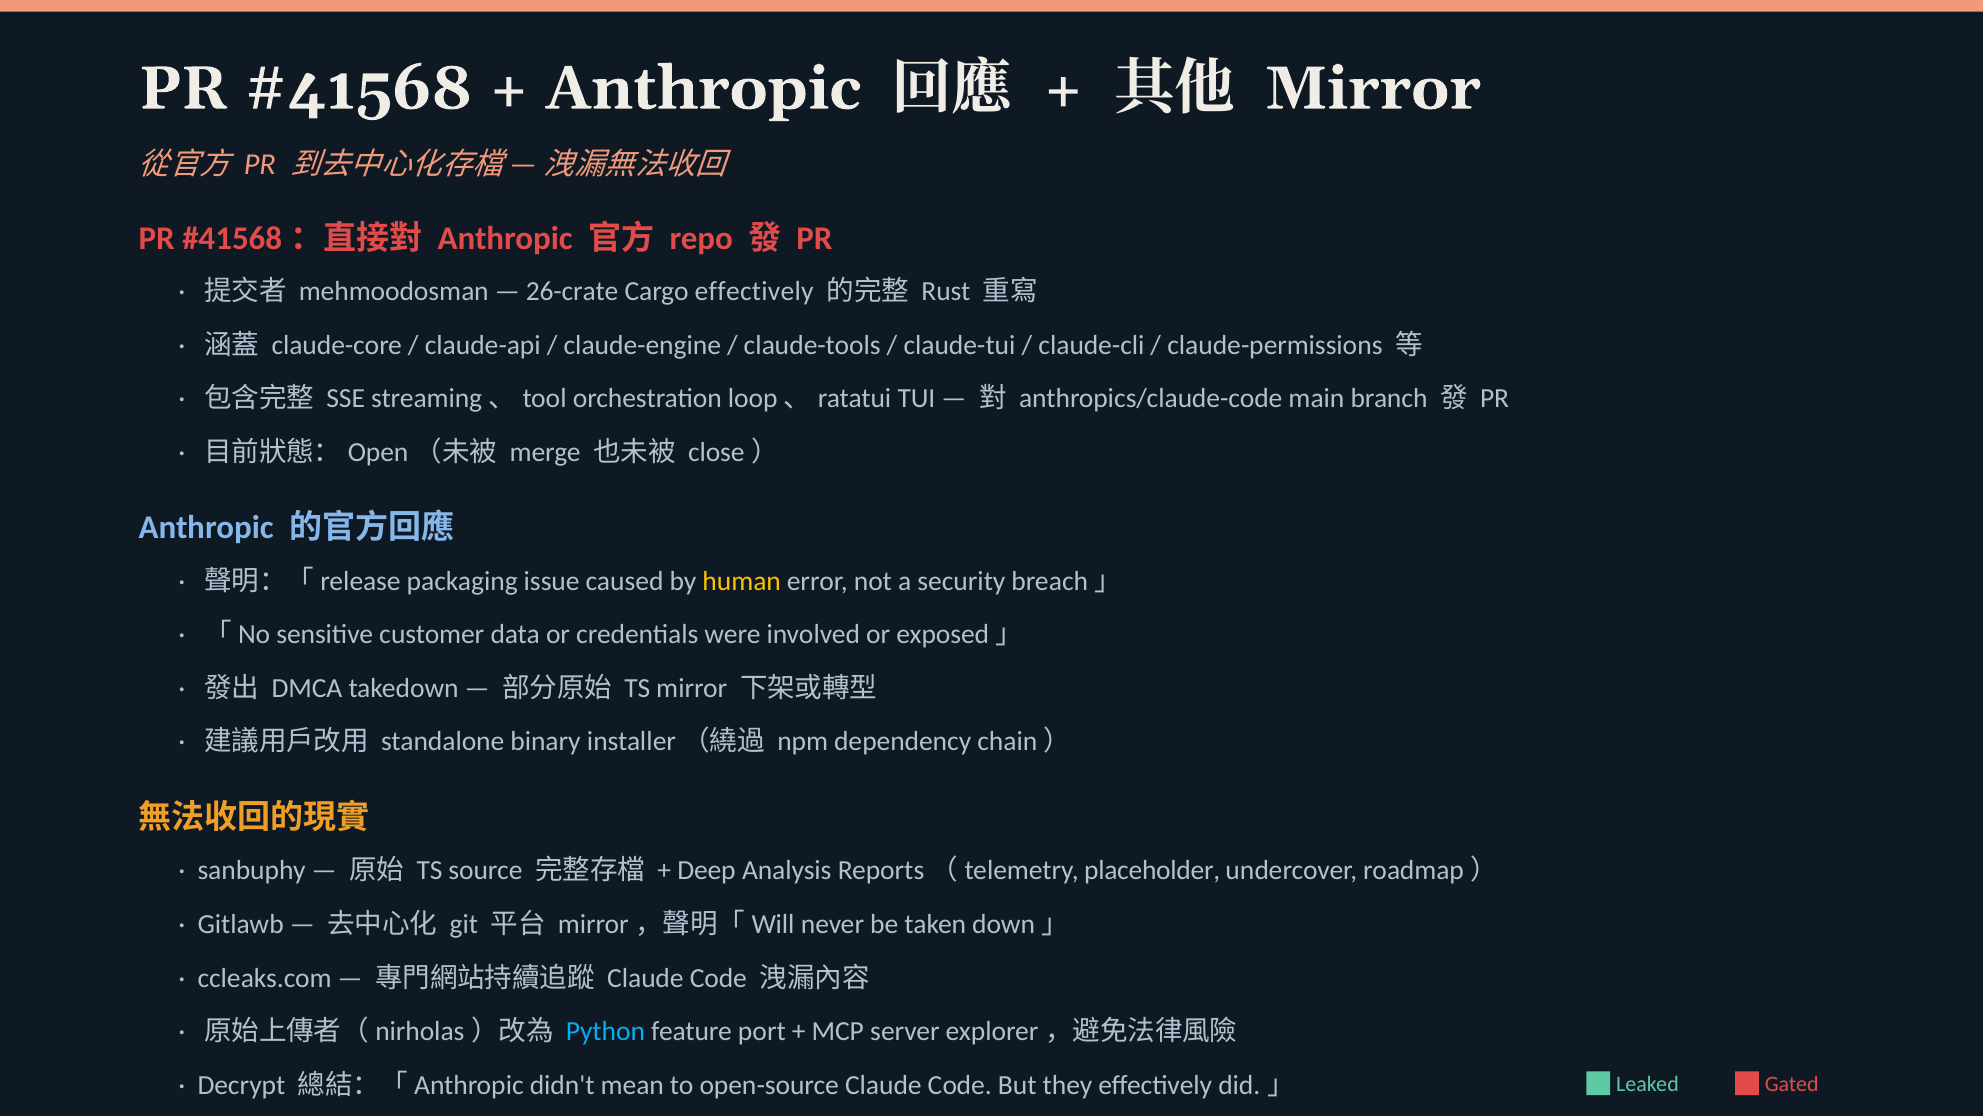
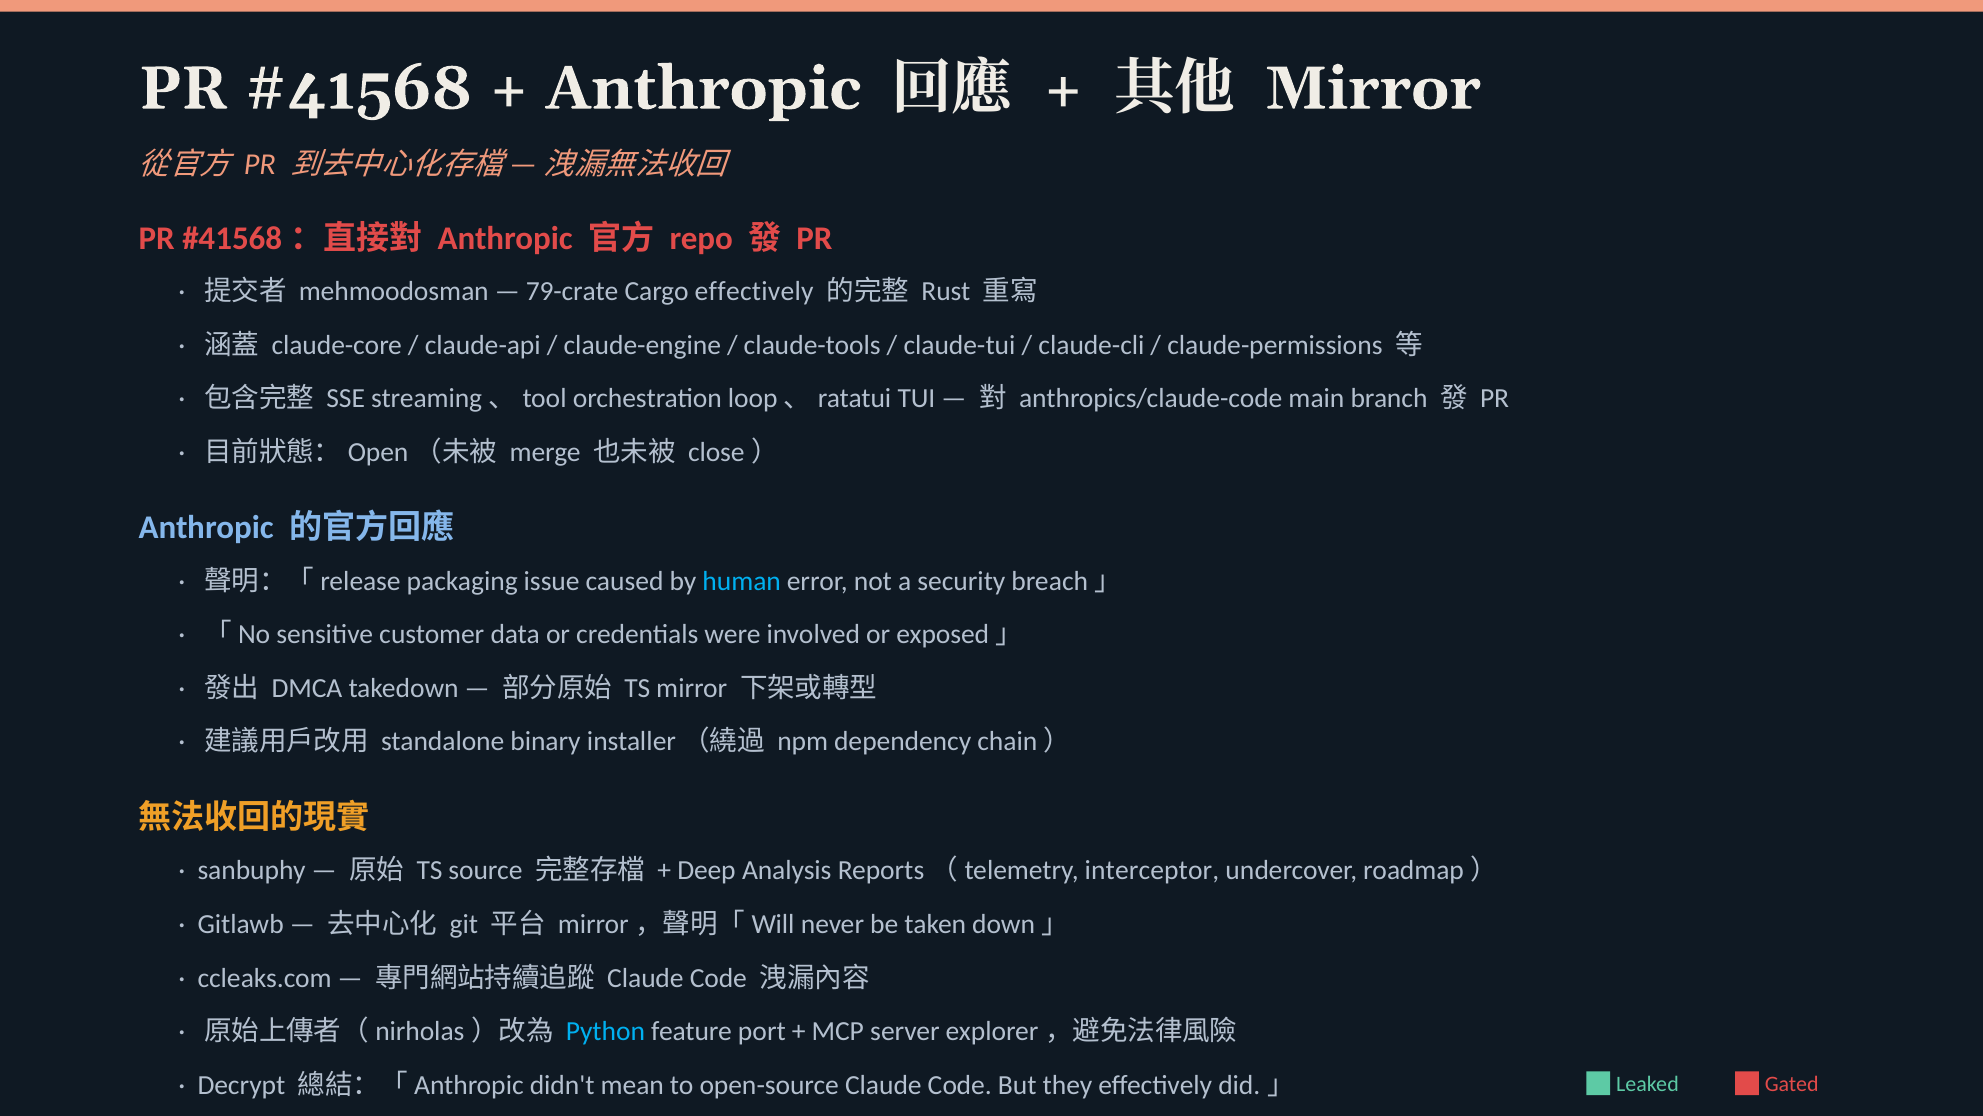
26-crate: 26-crate -> 79-crate (572, 291)
human colour: yellow -> light blue (742, 581)
placeholder: placeholder -> interceptor (1152, 870)
